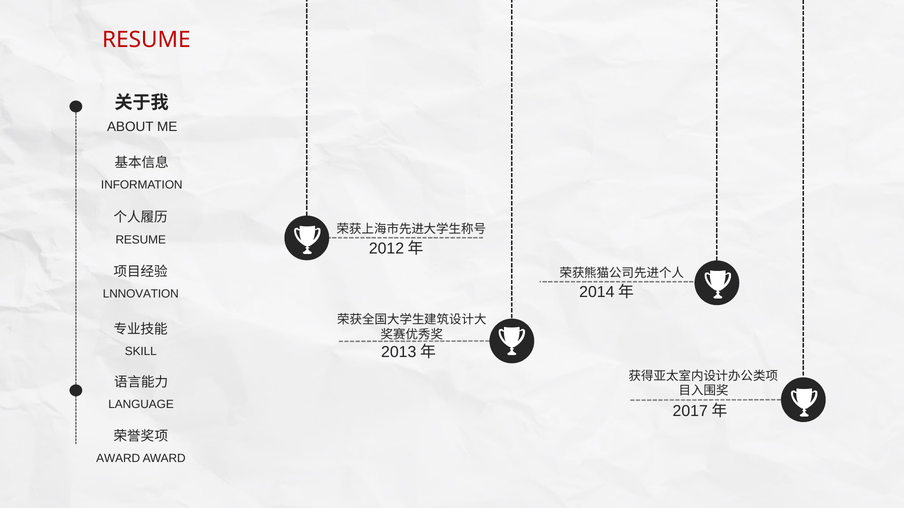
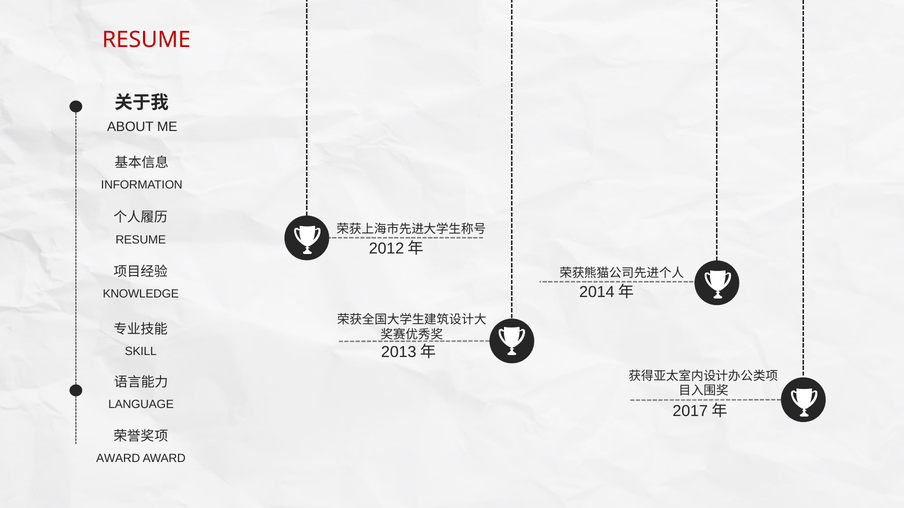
LNNOVATION: LNNOVATION -> KNOWLEDGE (141, 294)
